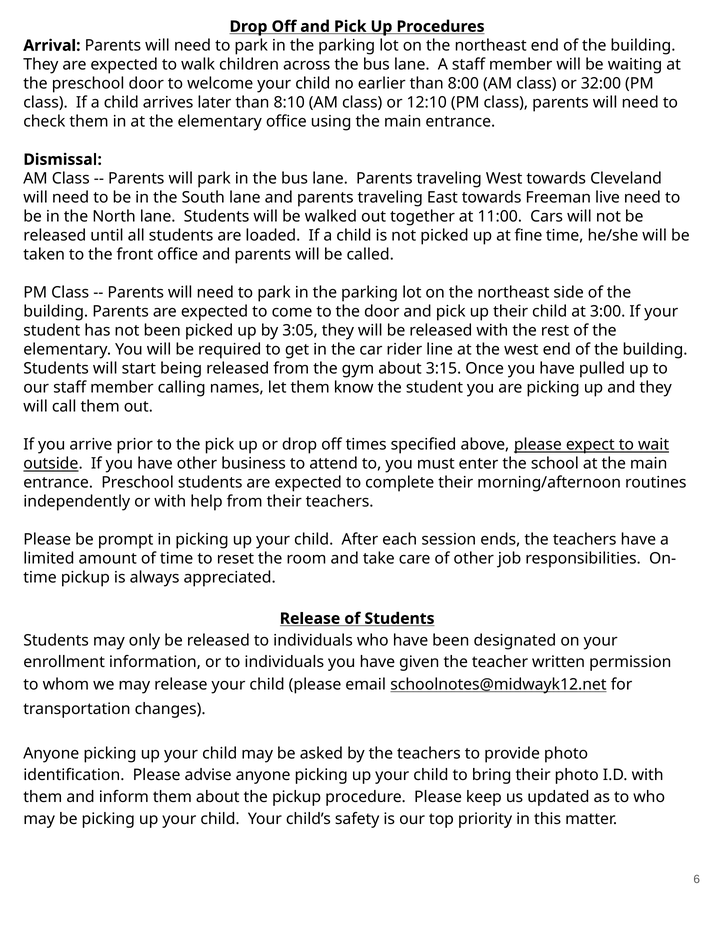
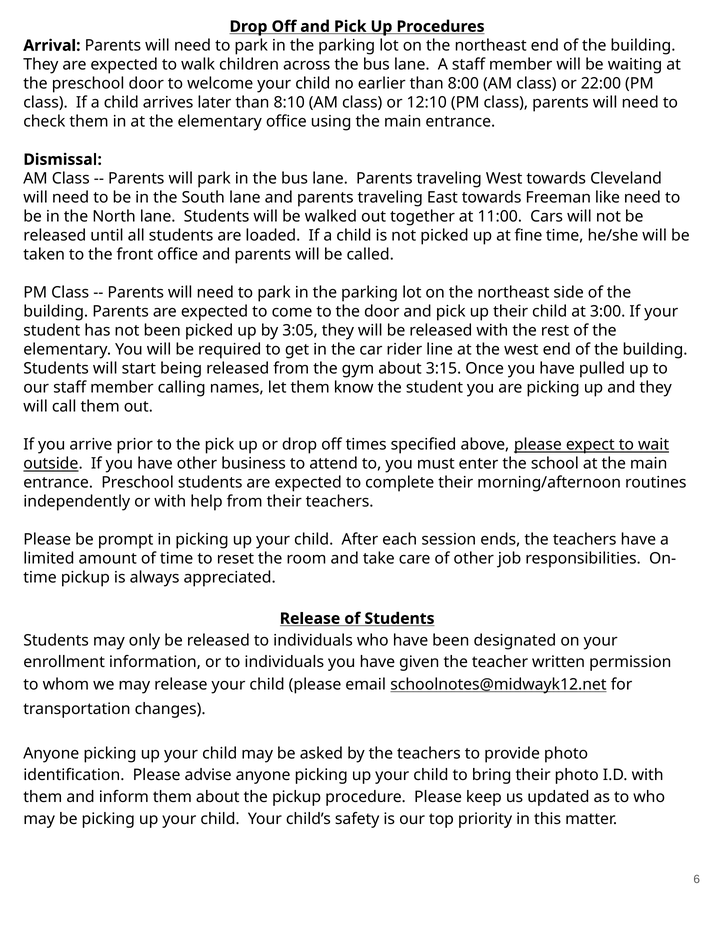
32:00: 32:00 -> 22:00 (601, 84)
live: live -> like (607, 197)
